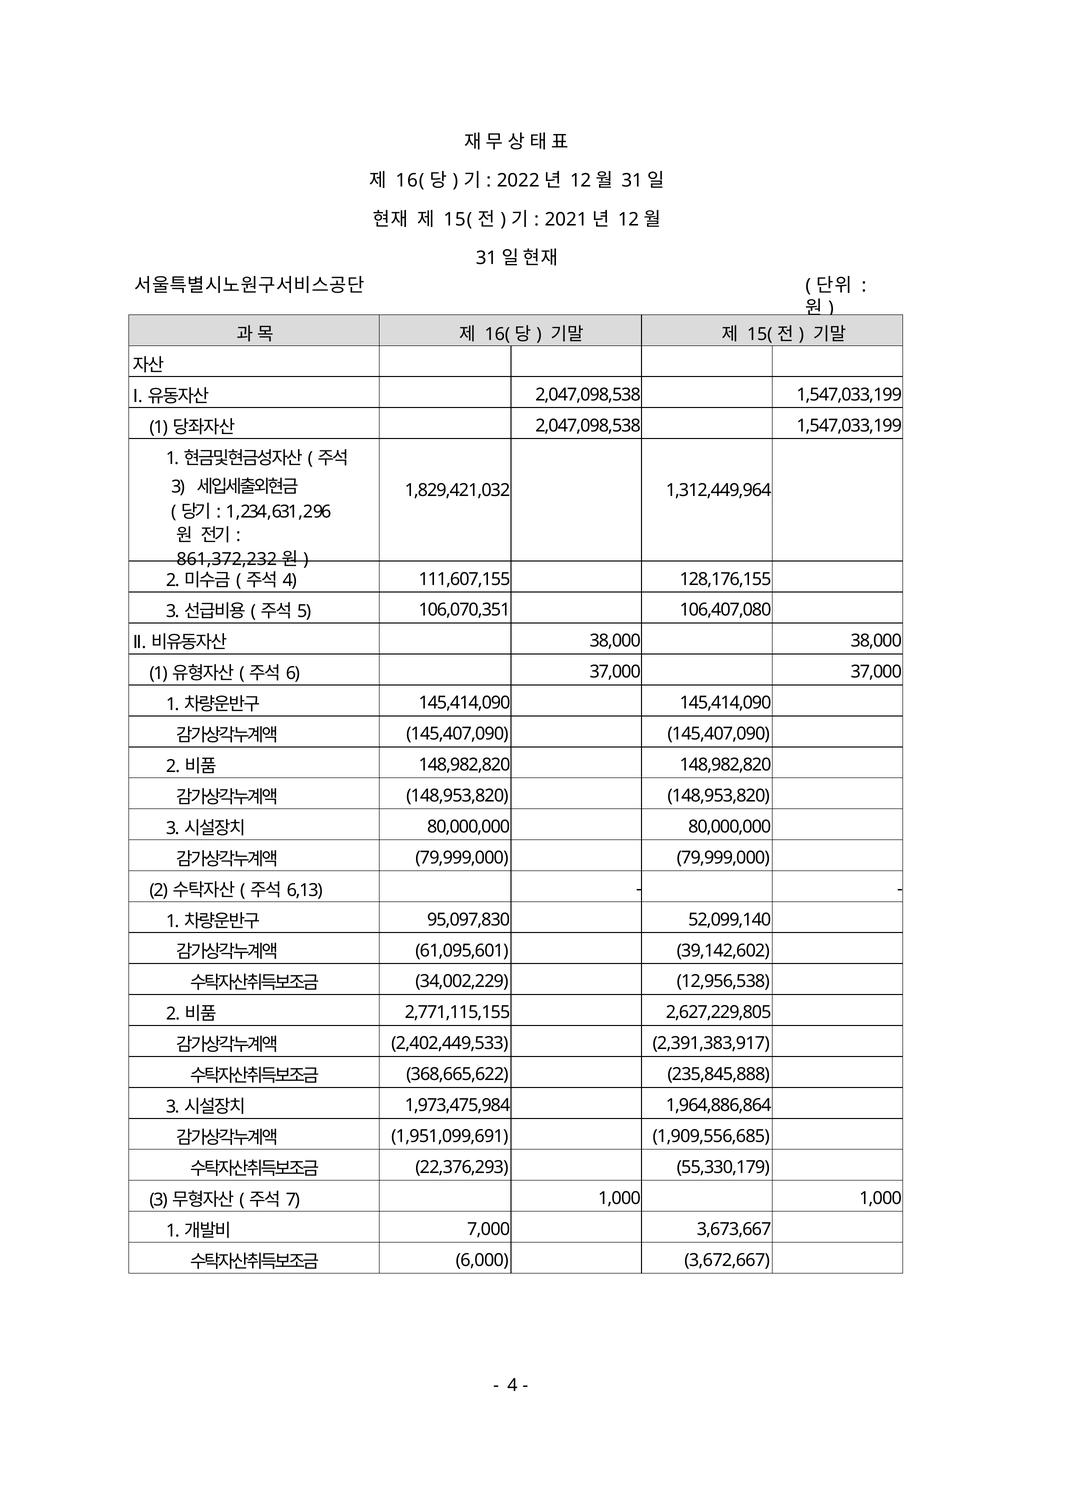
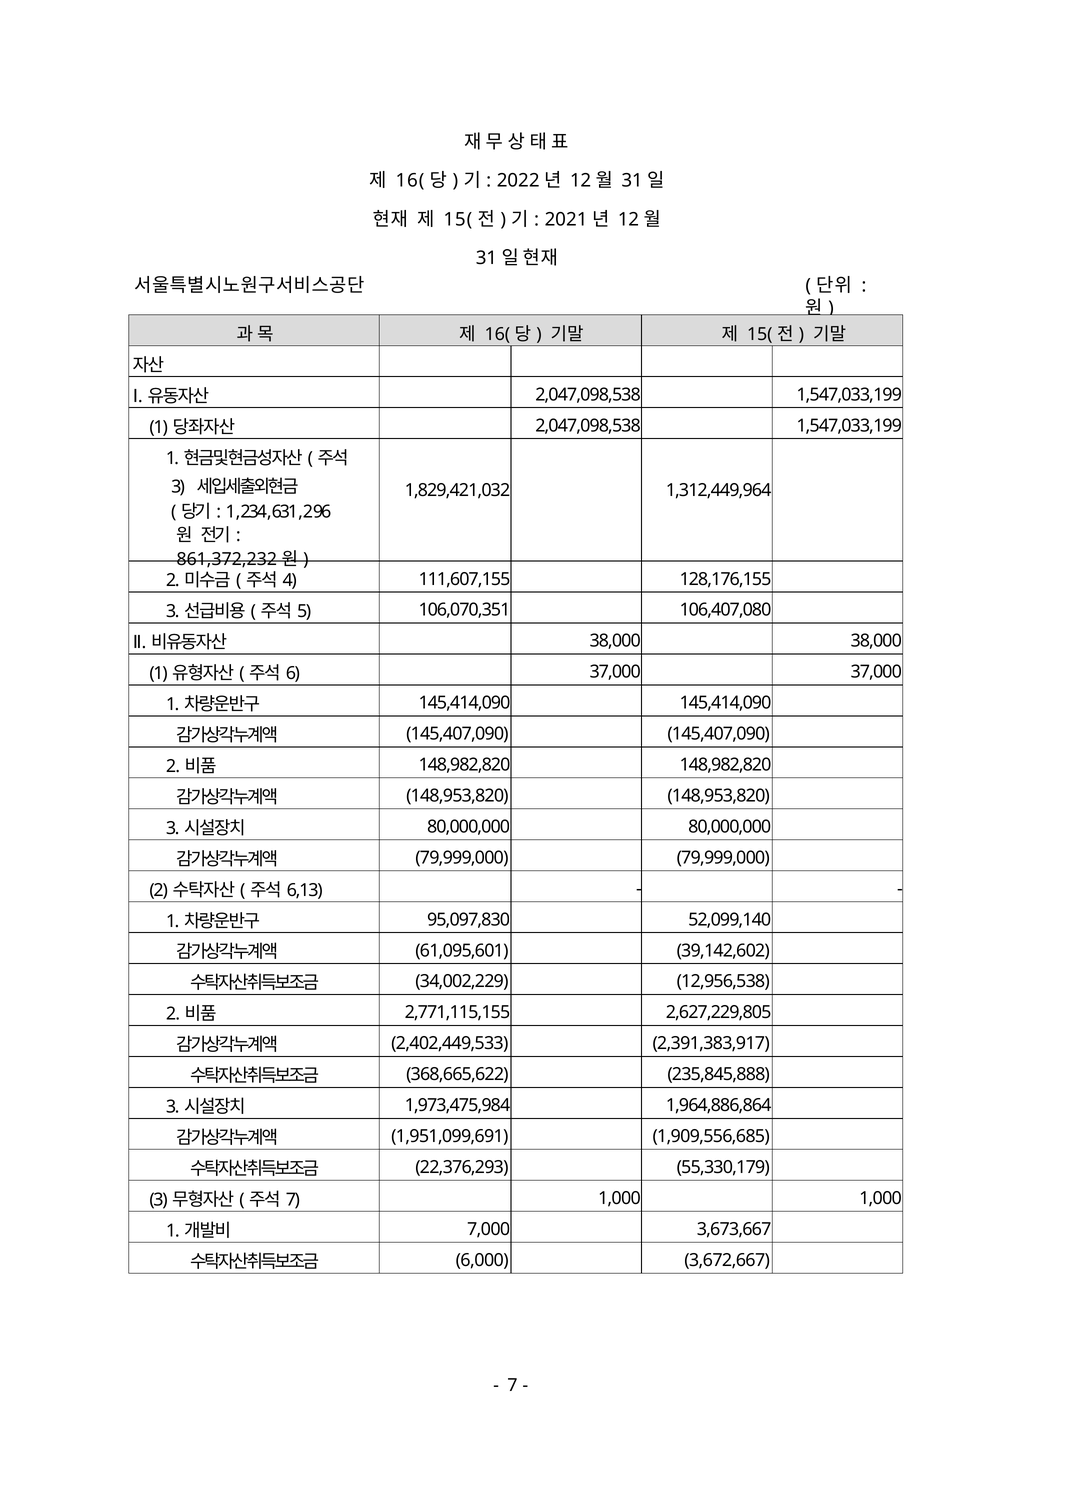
4: 4 -> 7 (512, 1385)
